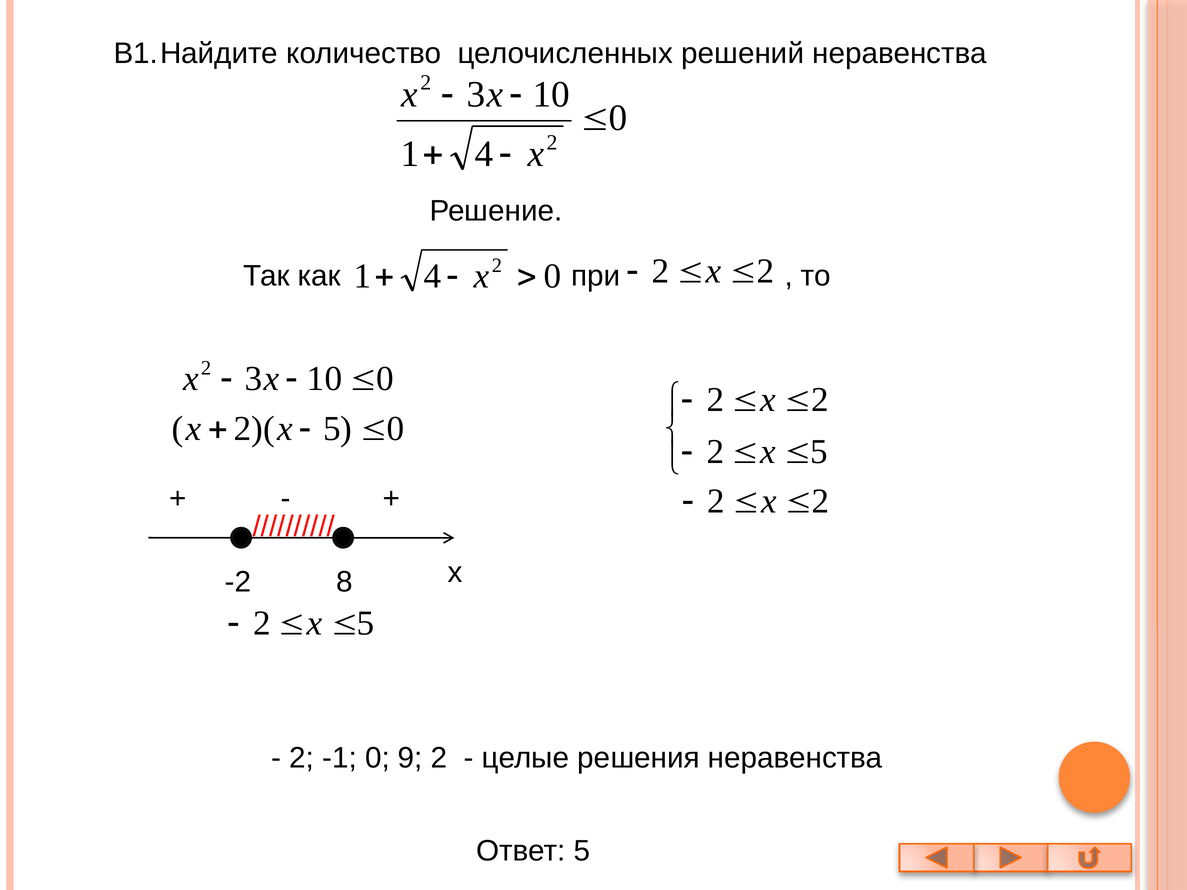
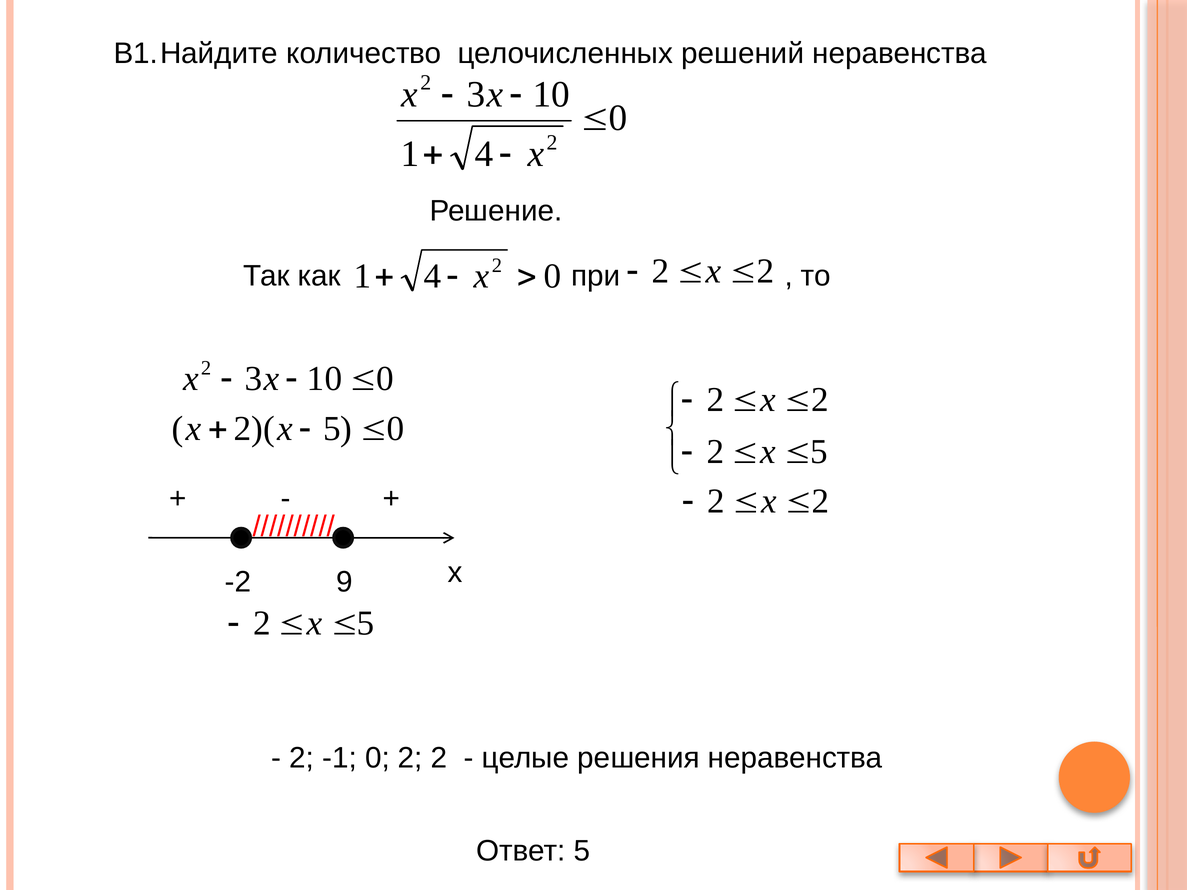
8: 8 -> 9 (344, 582)
0 9: 9 -> 2 (410, 758)
